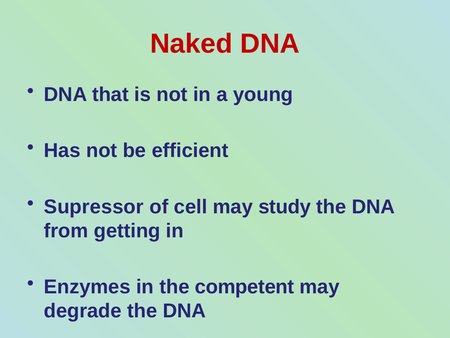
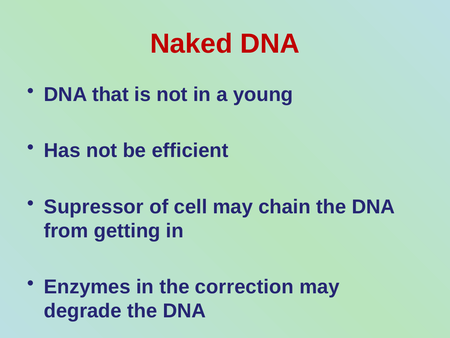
study: study -> chain (285, 206)
competent: competent -> correction (244, 286)
